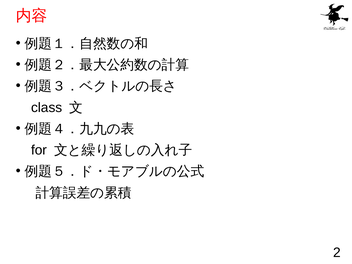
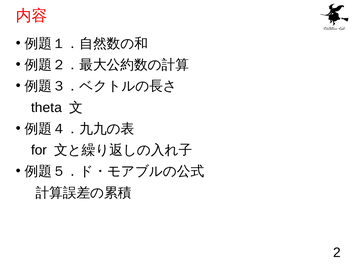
class: class -> theta (47, 107)
